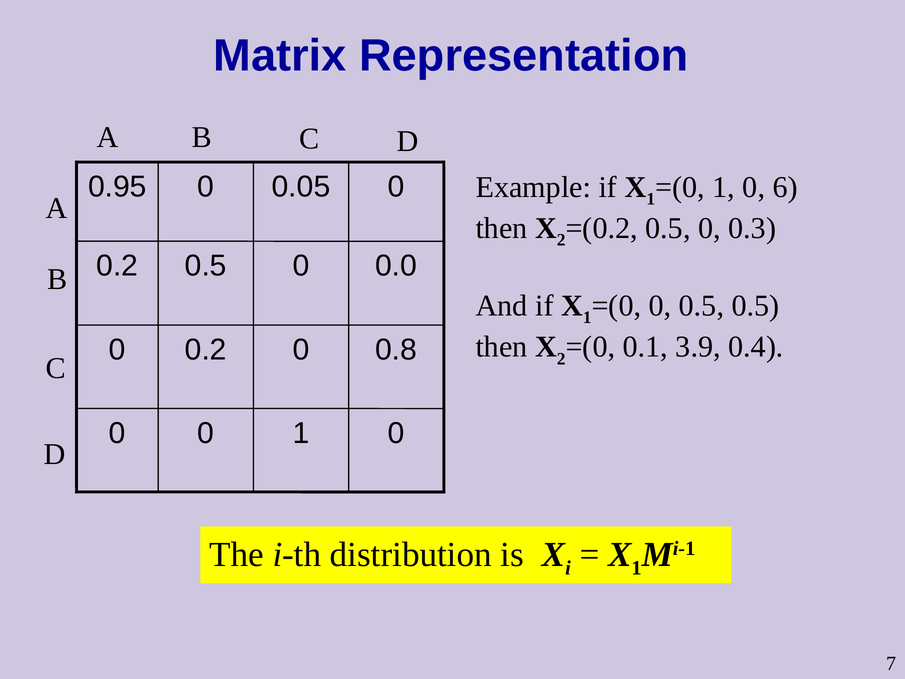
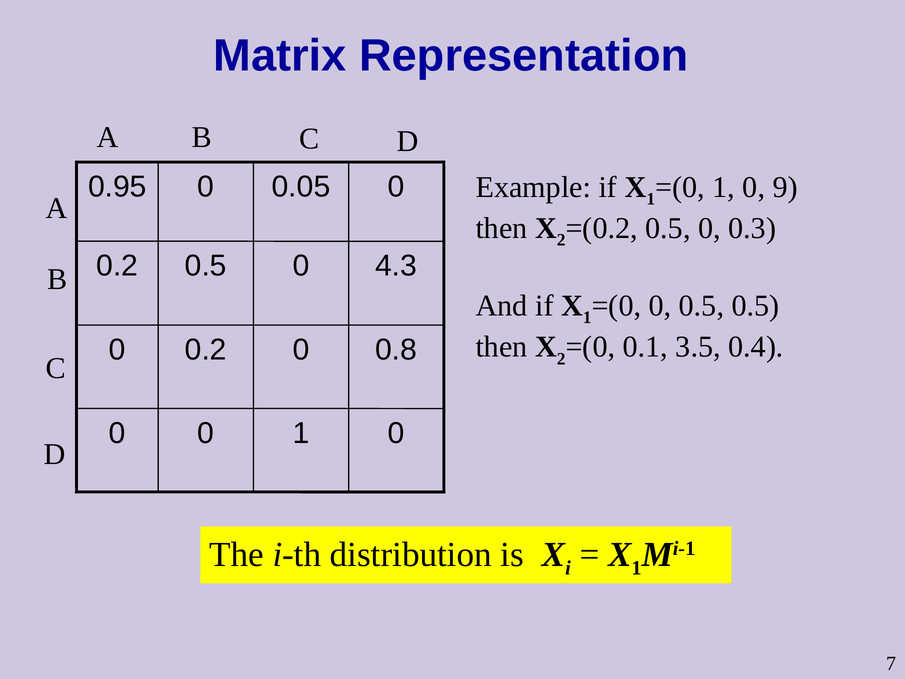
6: 6 -> 9 (785, 187)
0.0: 0.0 -> 4.3 (396, 266)
3.9: 3.9 -> 3.5 (698, 347)
